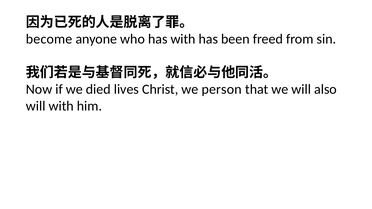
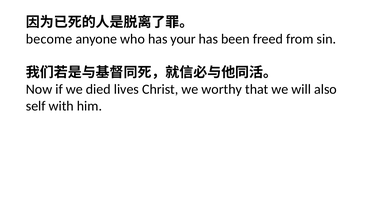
has with: with -> your (183, 39)
person: person -> worthy (222, 89)
will: will -> self (36, 106)
